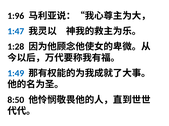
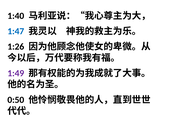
1:96: 1:96 -> 1:40 (16, 16)
1:28: 1:28 -> 1:26 (16, 47)
1:49 colour: blue -> purple (16, 74)
8:50: 8:50 -> 0:50 (16, 100)
